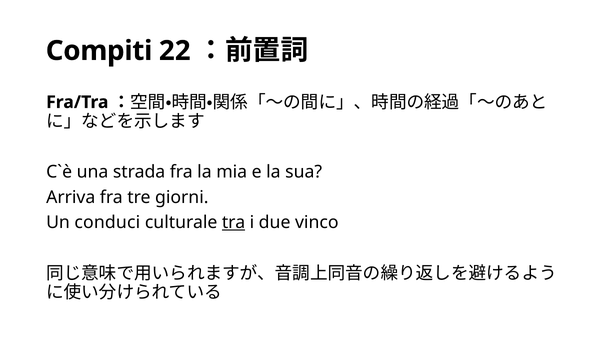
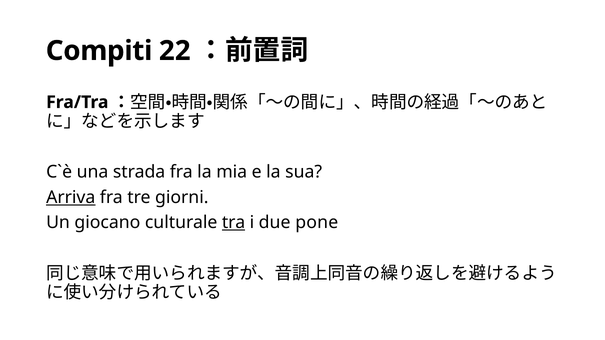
Arriva underline: none -> present (71, 197)
conduci: conduci -> giocano (107, 223)
vinco: vinco -> pone (317, 223)
